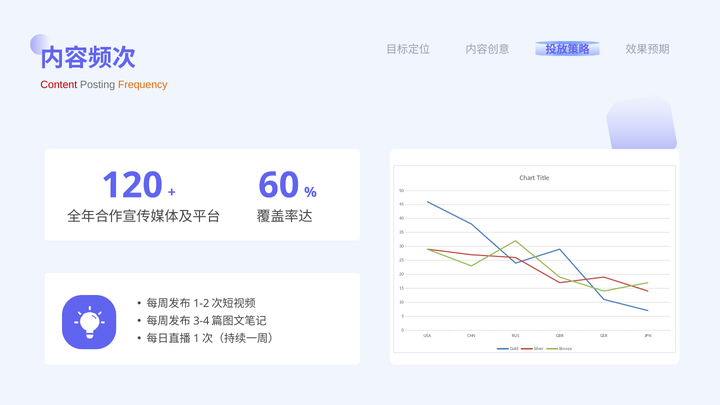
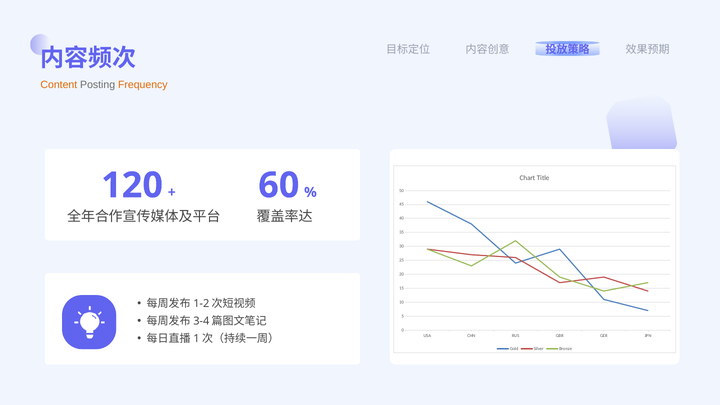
Content colour: red -> orange (59, 85)
